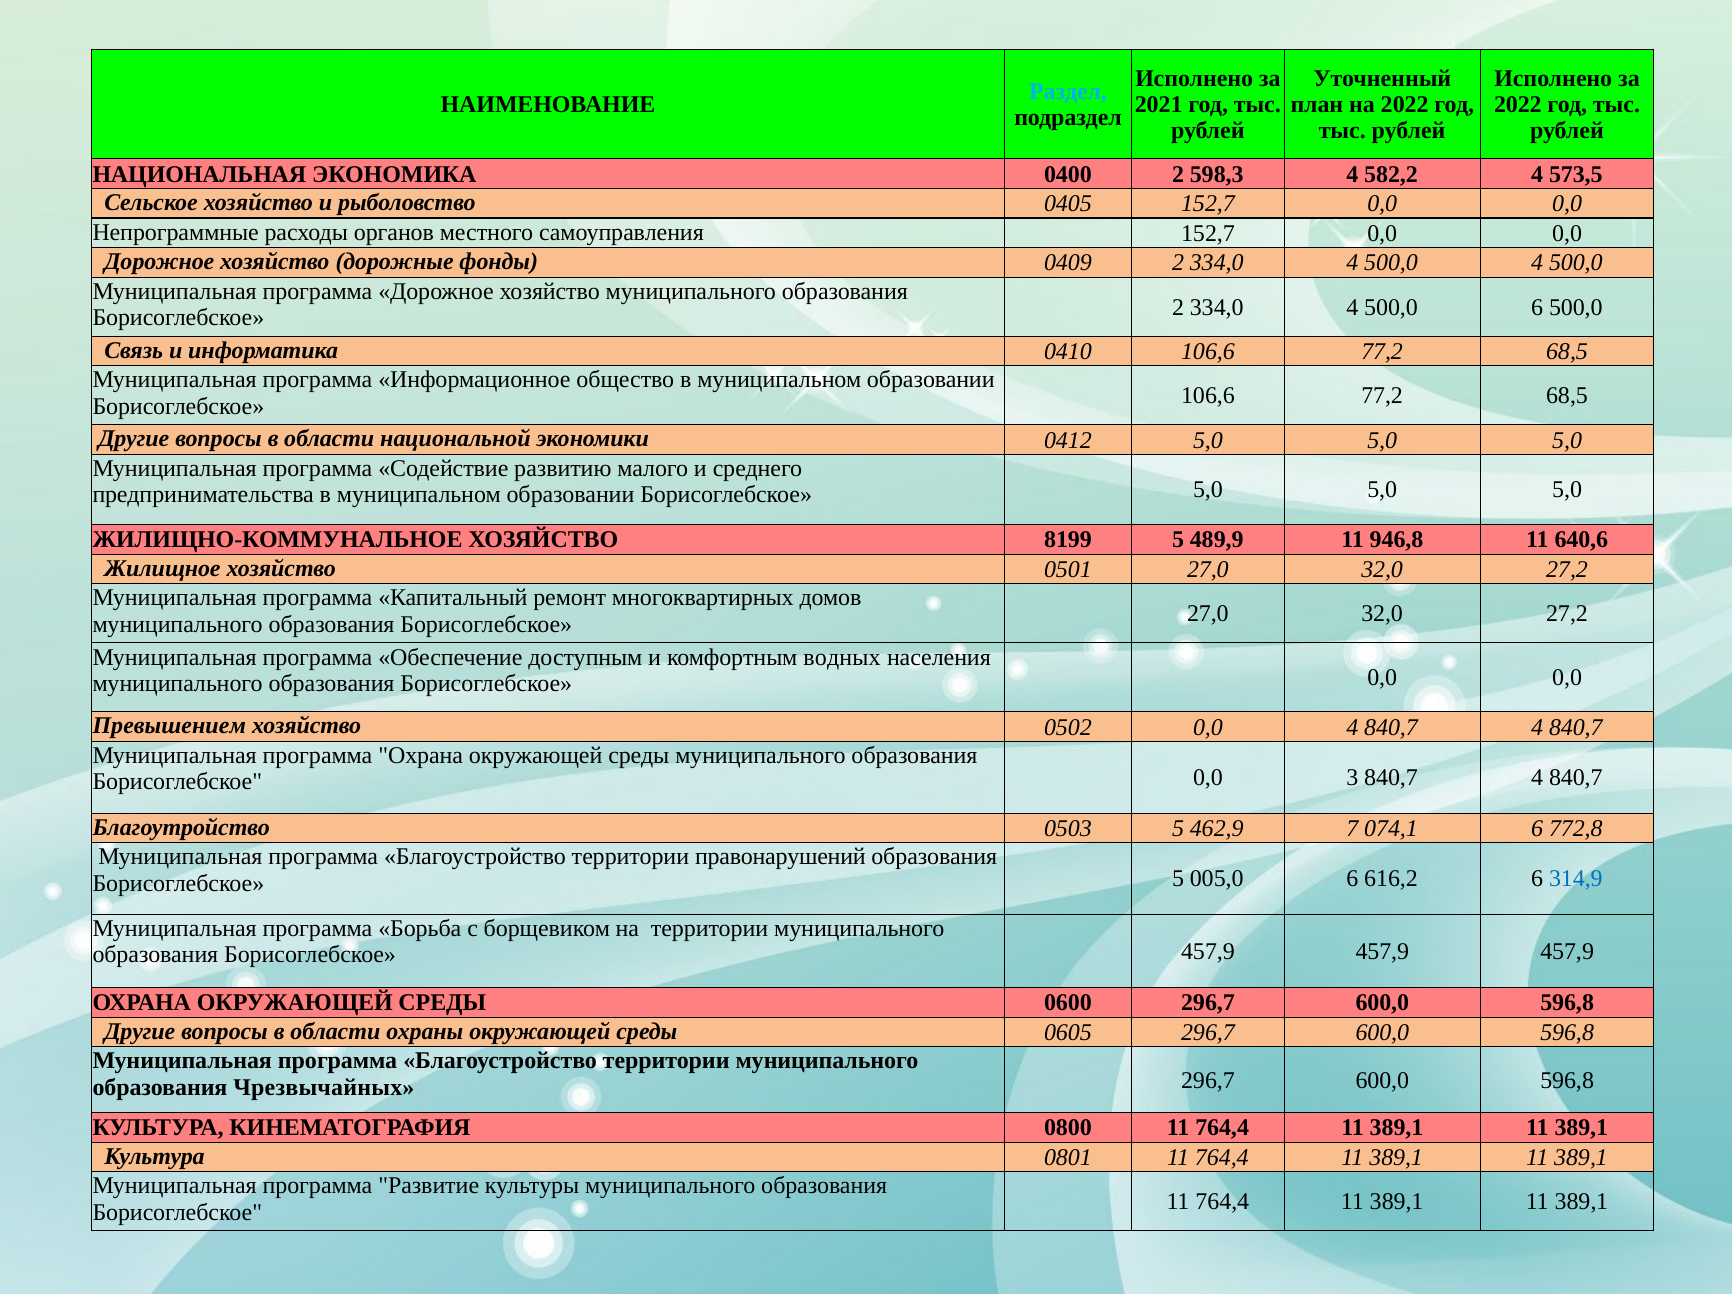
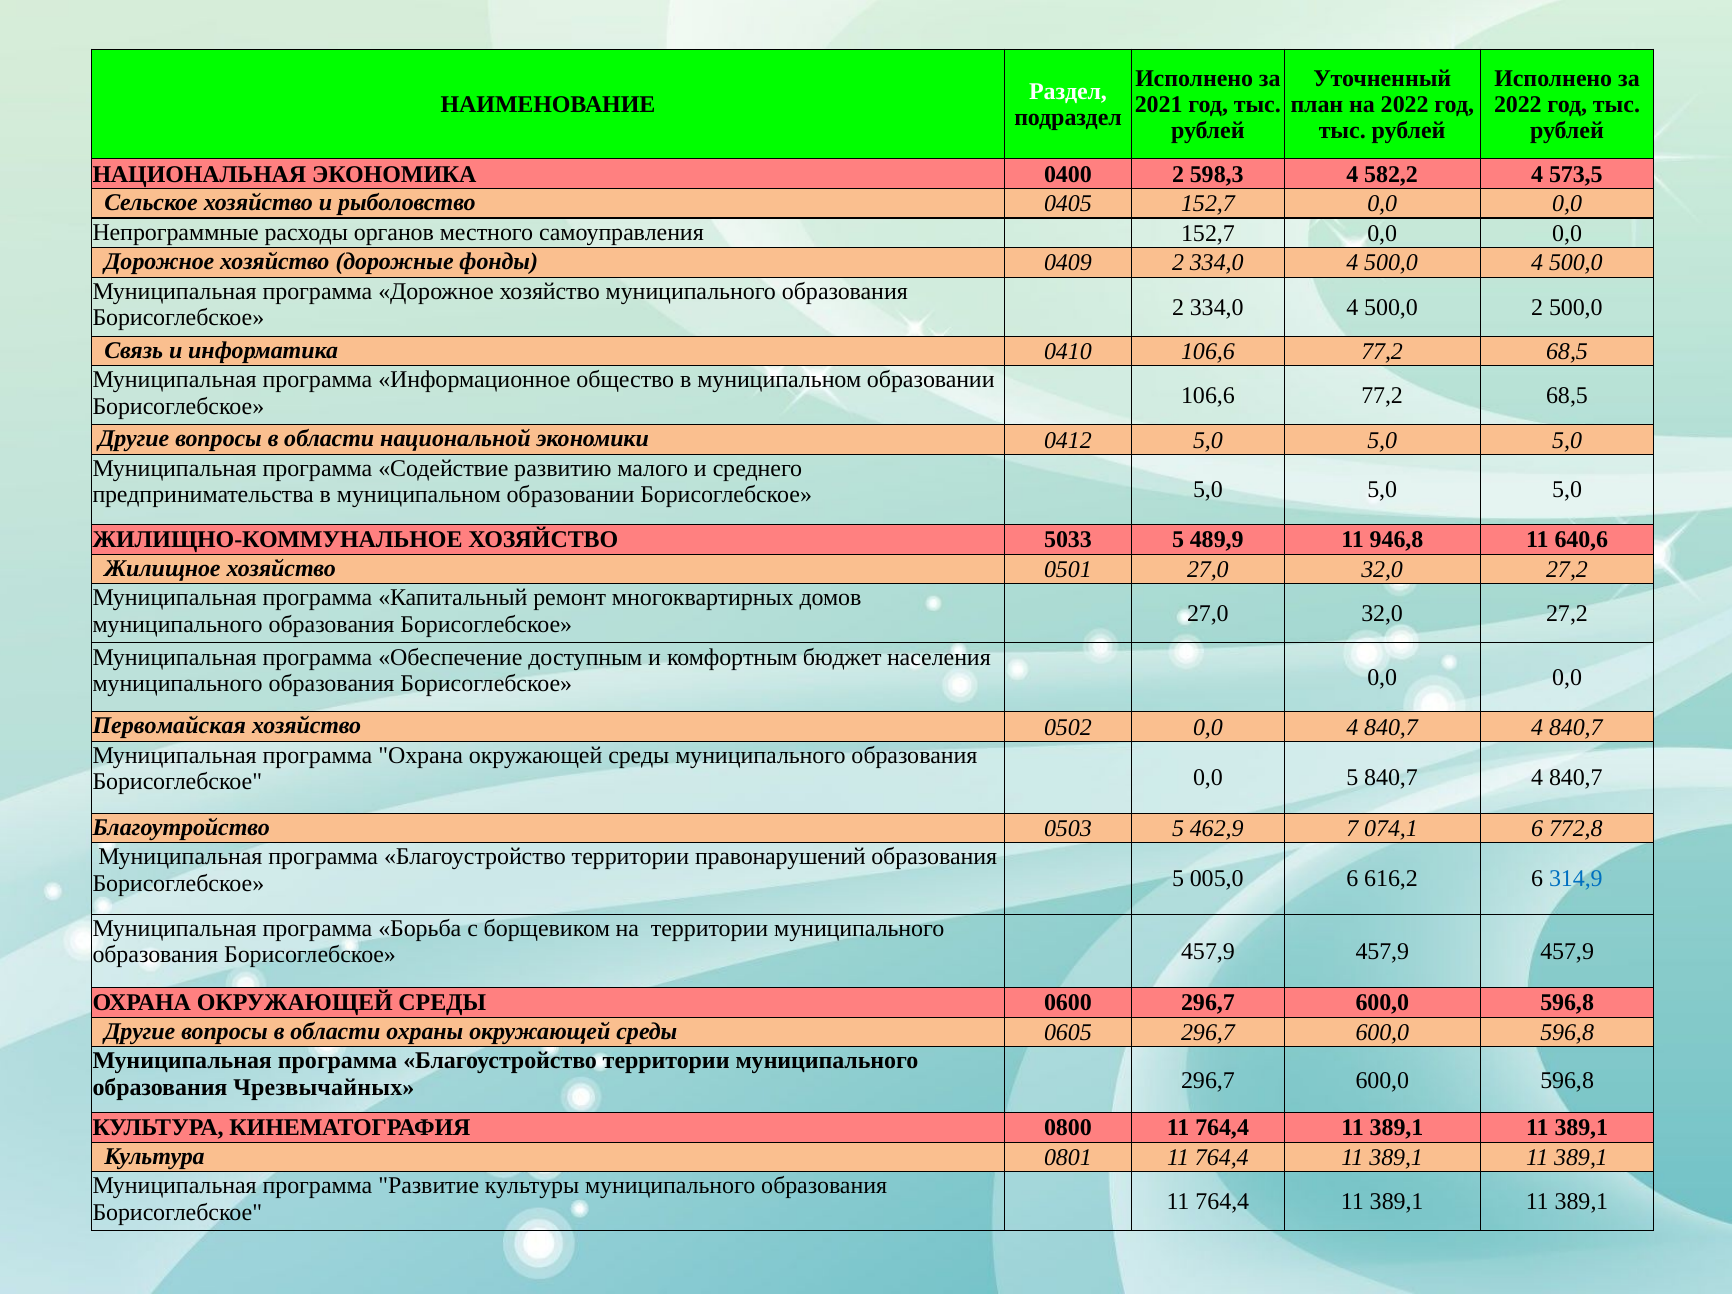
Раздел colour: light blue -> white (1068, 91)
500,0 6: 6 -> 2 (1537, 307)
8199: 8199 -> 5033 (1068, 540)
водных: водных -> бюджет (842, 657)
Превышением: Превышением -> Первомайская (169, 726)
0,0 3: 3 -> 5 (1352, 778)
